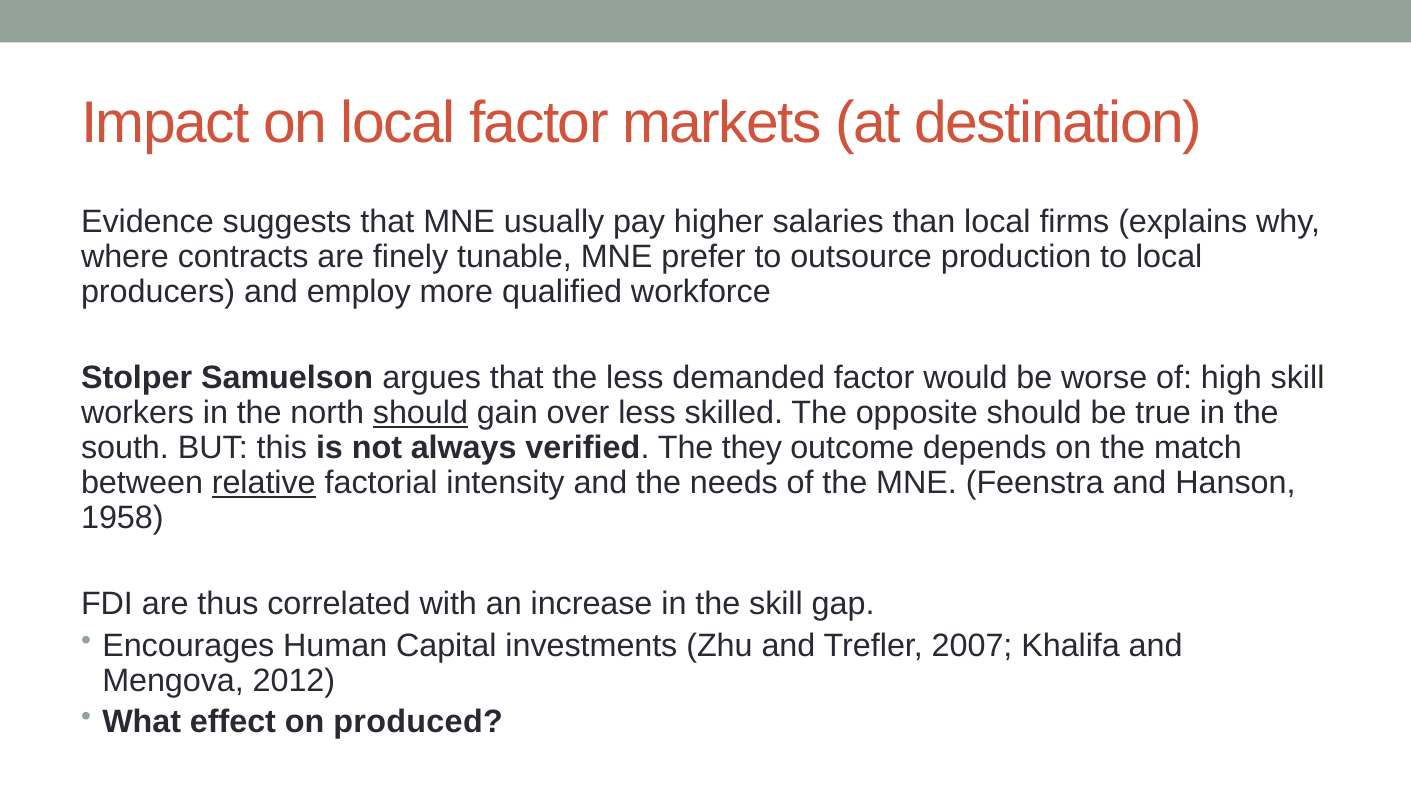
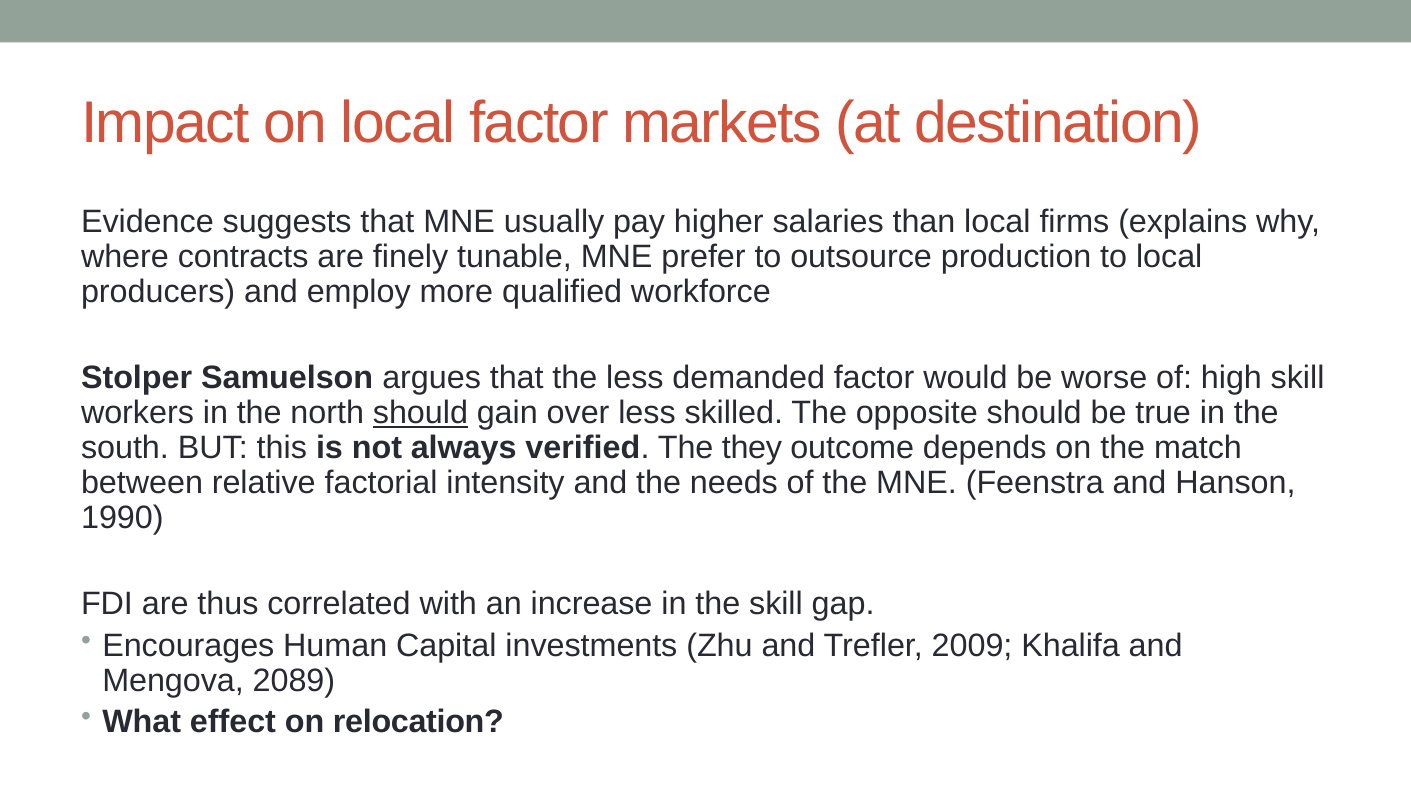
relative underline: present -> none (264, 483)
1958: 1958 -> 1990 (122, 518)
2007: 2007 -> 2009 (972, 645)
2012: 2012 -> 2089 (294, 680)
produced: produced -> relocation (418, 721)
